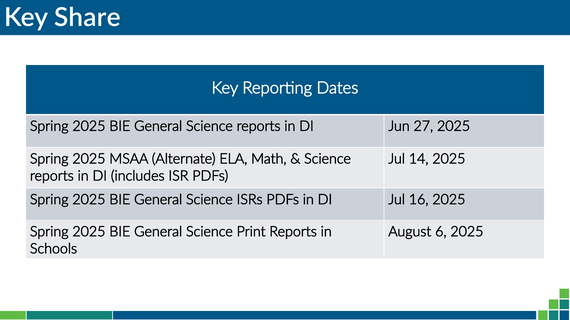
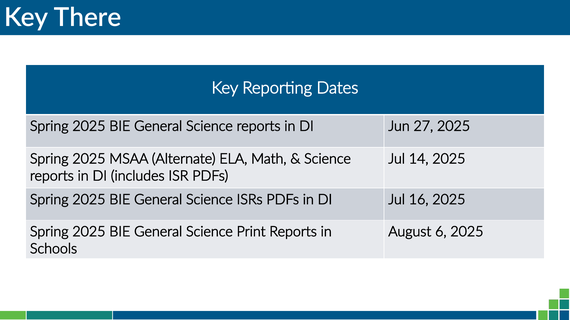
Share: Share -> There (88, 17)
